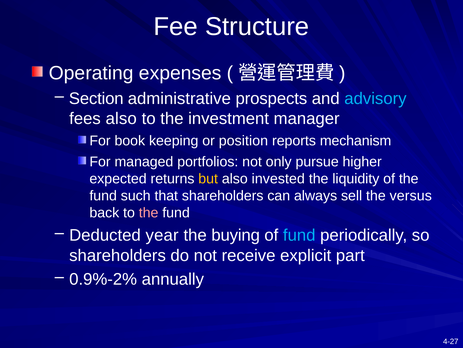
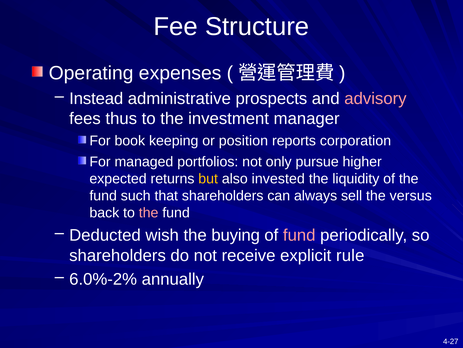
Section: Section -> Instead (96, 98)
advisory colour: light blue -> pink (375, 98)
fees also: also -> thus (121, 118)
mechanism: mechanism -> corporation (355, 141)
year: year -> wish (162, 235)
fund colour: light blue -> pink (299, 235)
part: part -> rule (350, 255)
0.9%-2%: 0.9%-2% -> 6.0%-2% (103, 279)
